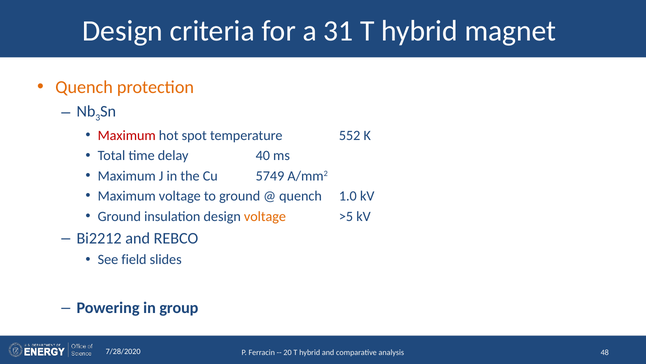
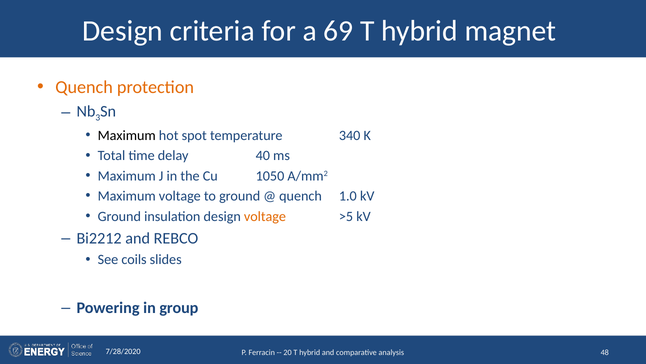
31: 31 -> 69 (338, 31)
Maximum colour: red -> black (127, 135)
552: 552 -> 340 (350, 135)
5749: 5749 -> 1050 (270, 176)
field: field -> coils (134, 259)
